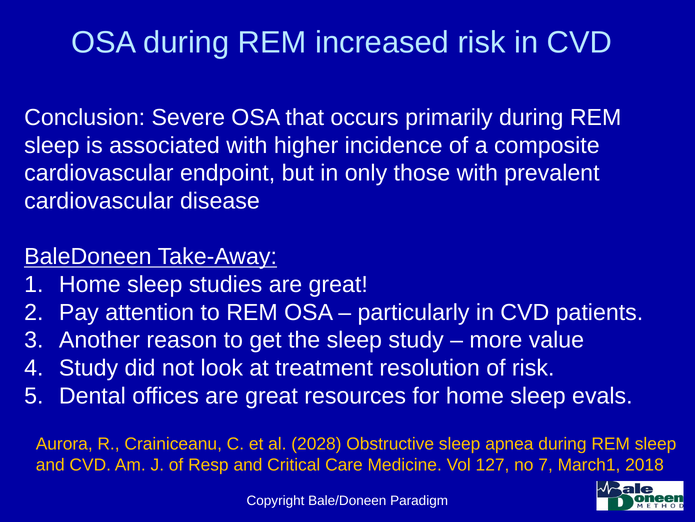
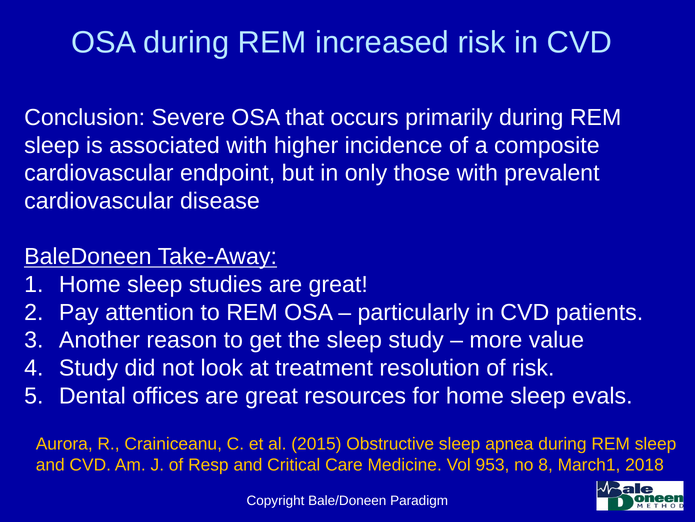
2028: 2028 -> 2015 (316, 444)
127: 127 -> 953 (492, 464)
7: 7 -> 8 (546, 464)
